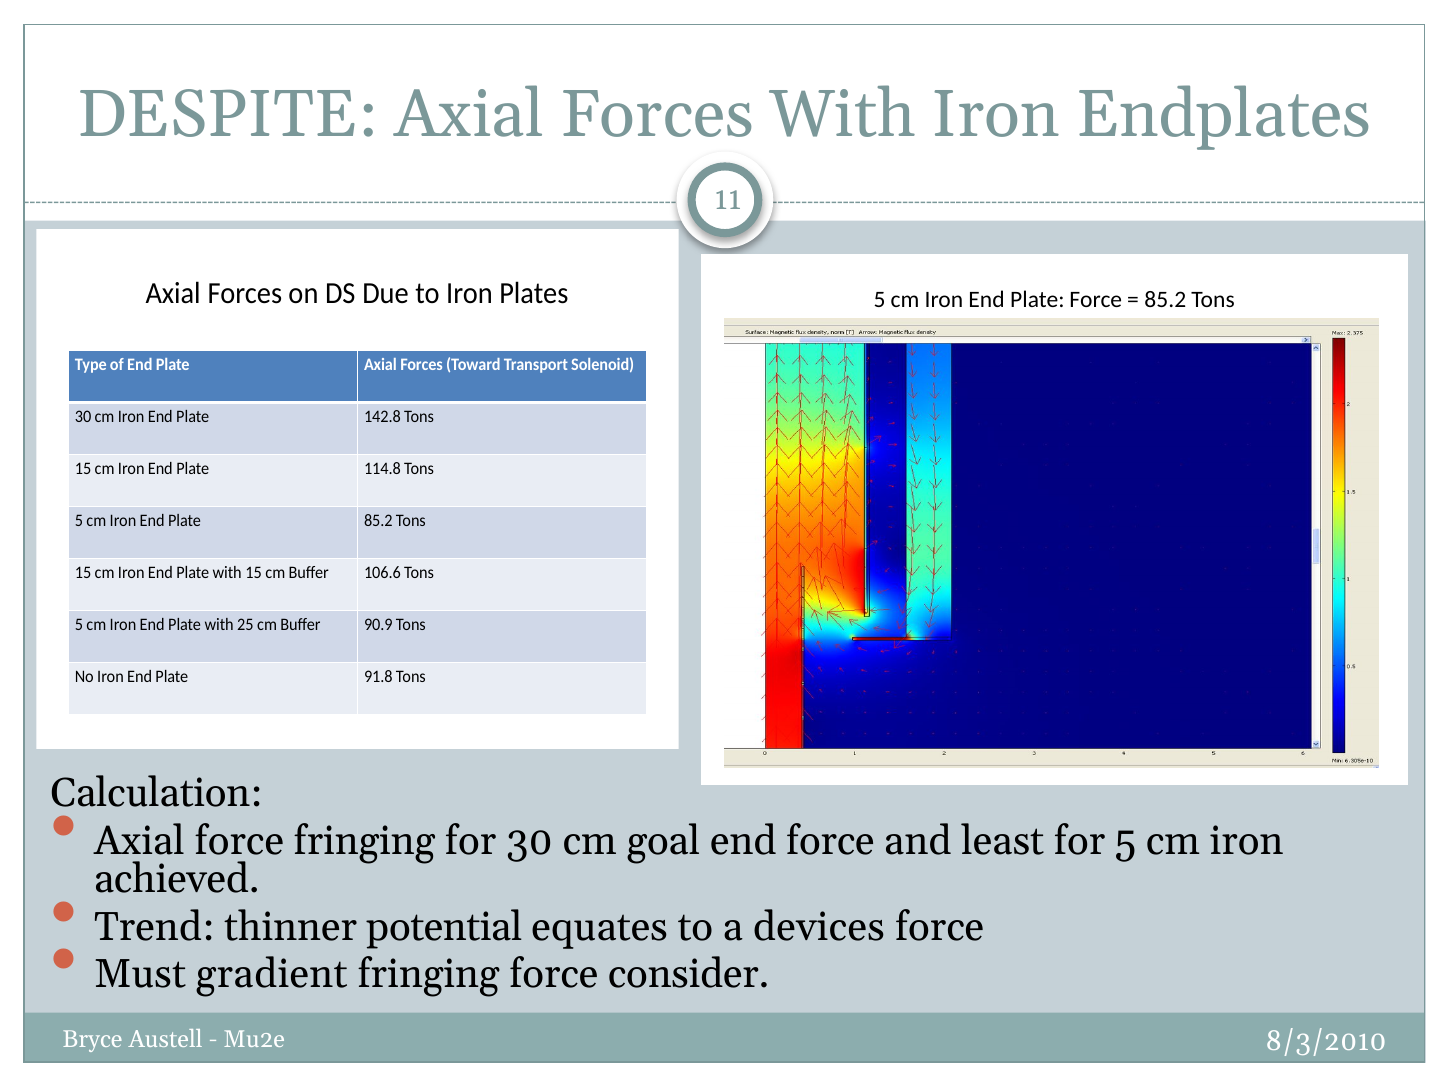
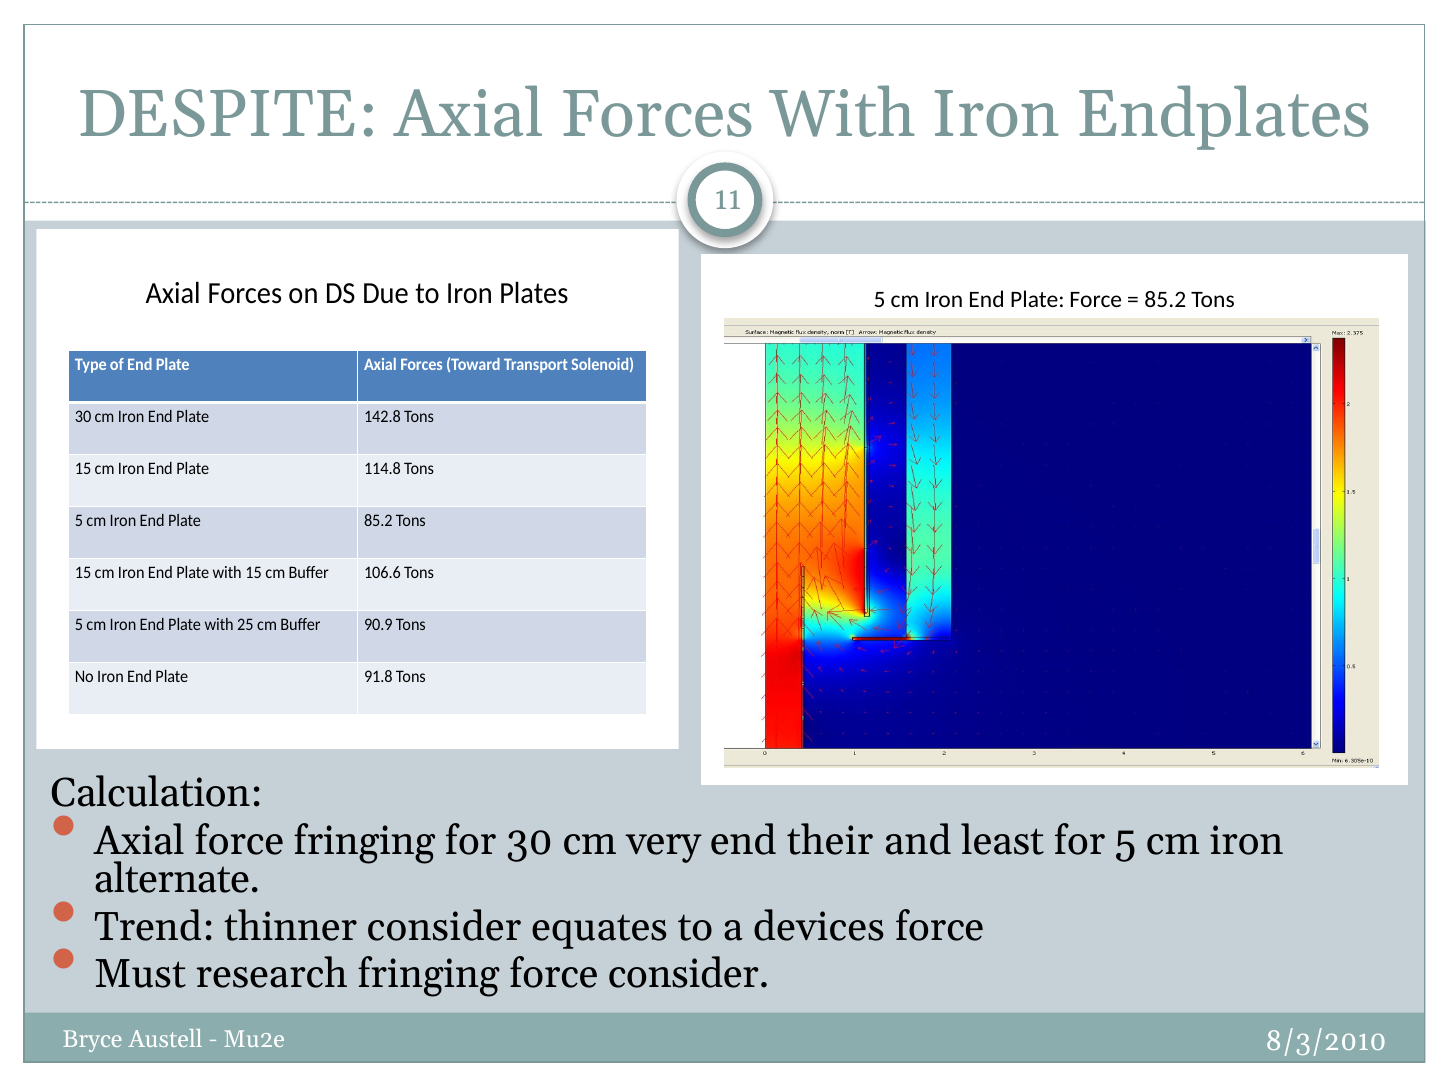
goal: goal -> very (664, 841)
end force: force -> their (830, 841)
achieved: achieved -> alternate (177, 880)
thinner potential: potential -> consider (444, 927)
gradient: gradient -> research (272, 975)
